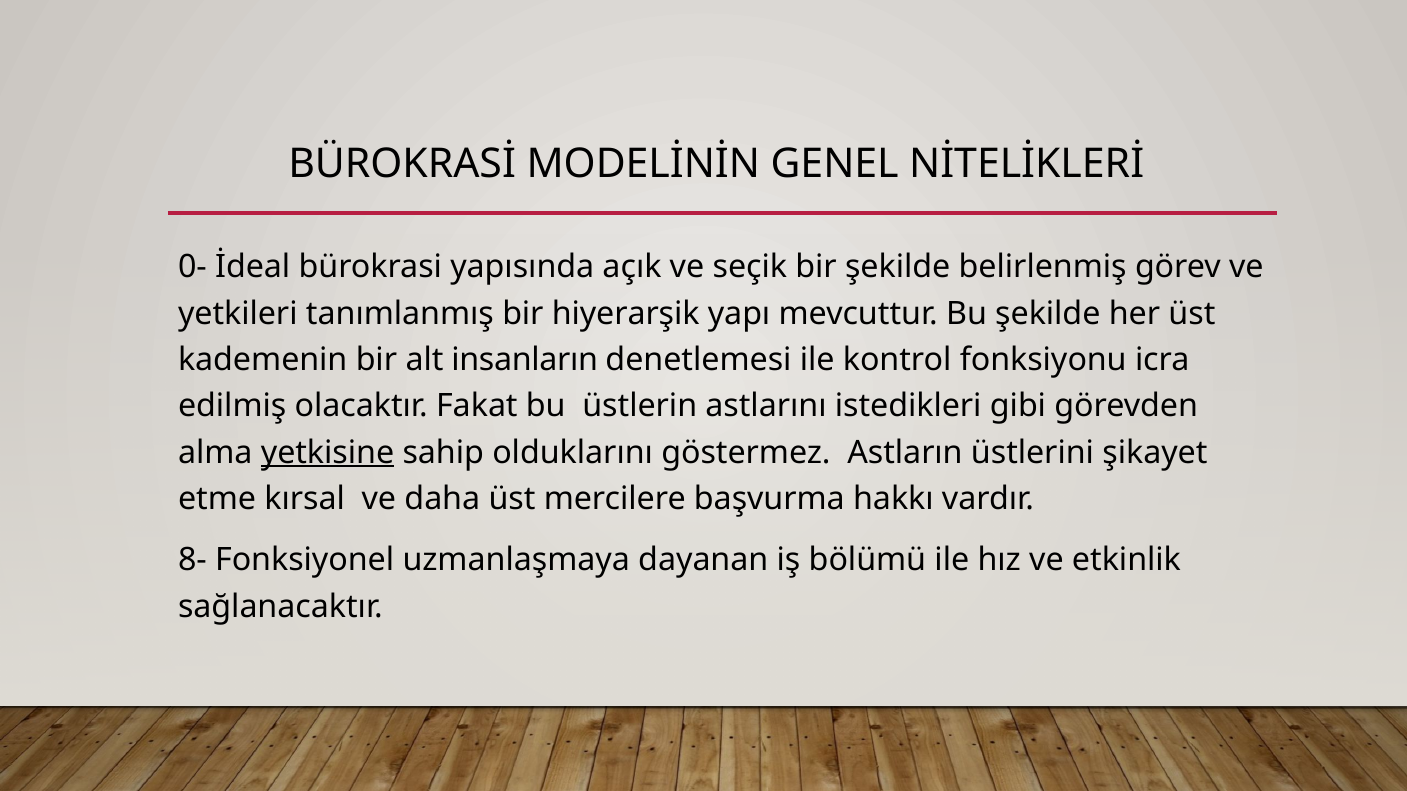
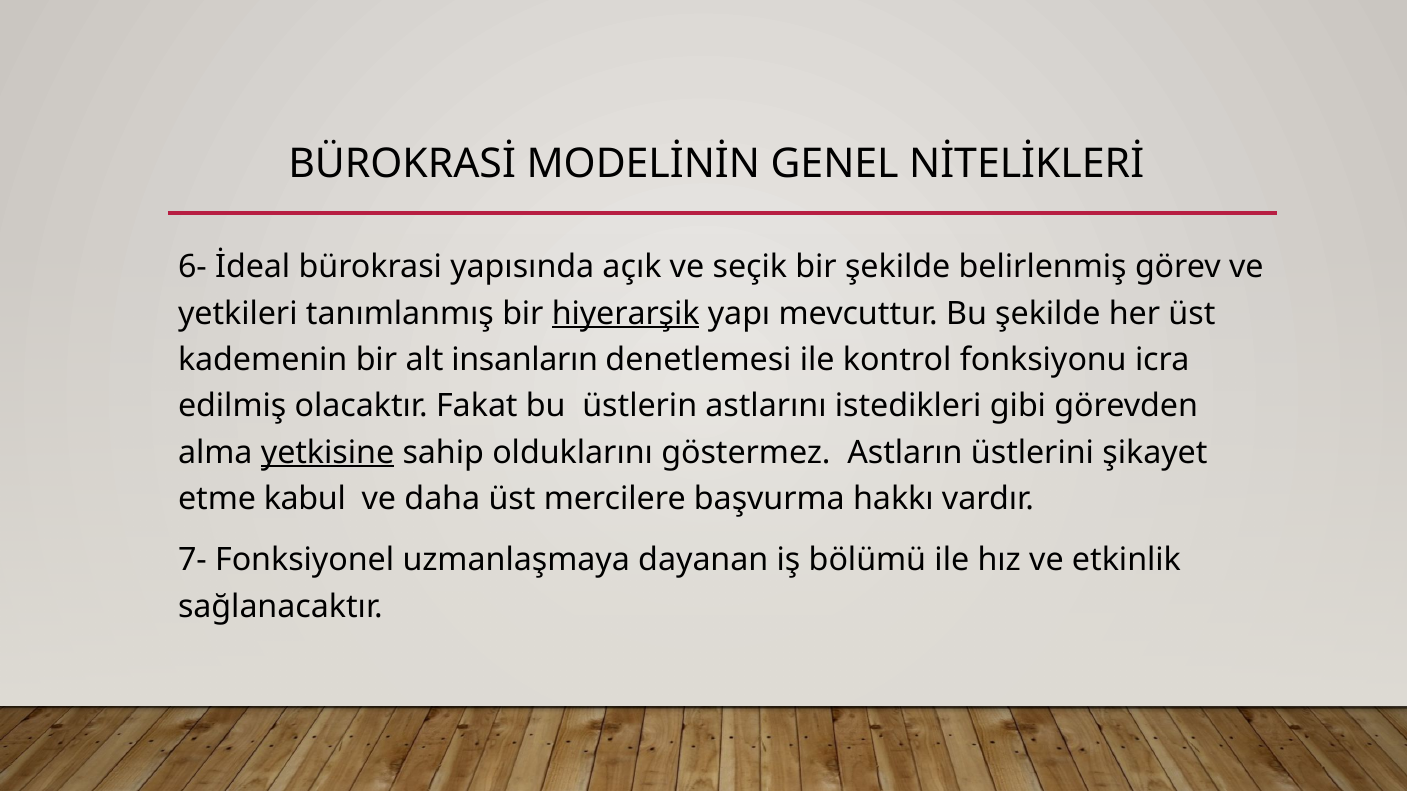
0-: 0- -> 6- (192, 267)
hiyerarşik underline: none -> present (626, 314)
kırsal: kırsal -> kabul (305, 499)
8-: 8- -> 7- (192, 560)
